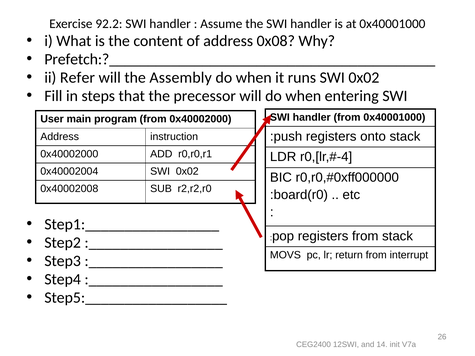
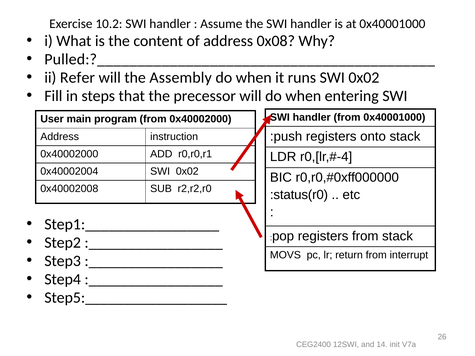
92.2: 92.2 -> 10.2 (109, 24)
Prefetch:?__________________________________________: Prefetch:?__________________________________________ -> Pulled:?__________________________________________ (240, 59)
:board(r0: :board(r0 -> :status(r0 (299, 195)
